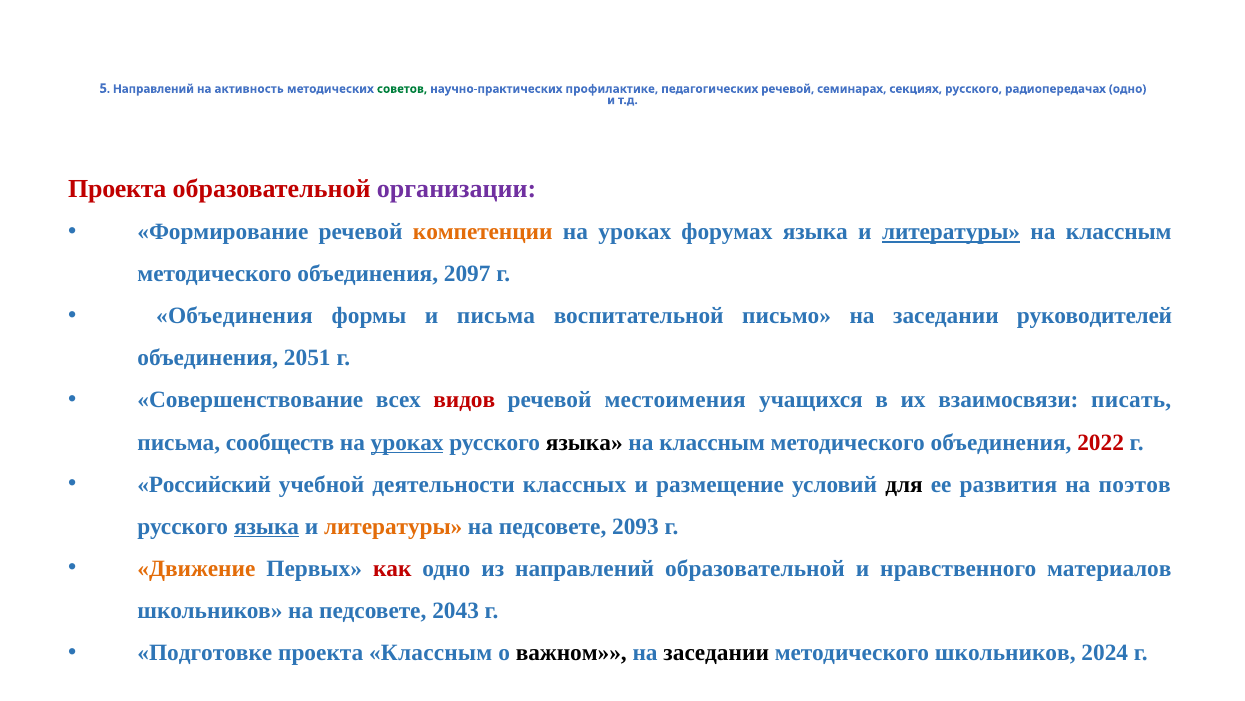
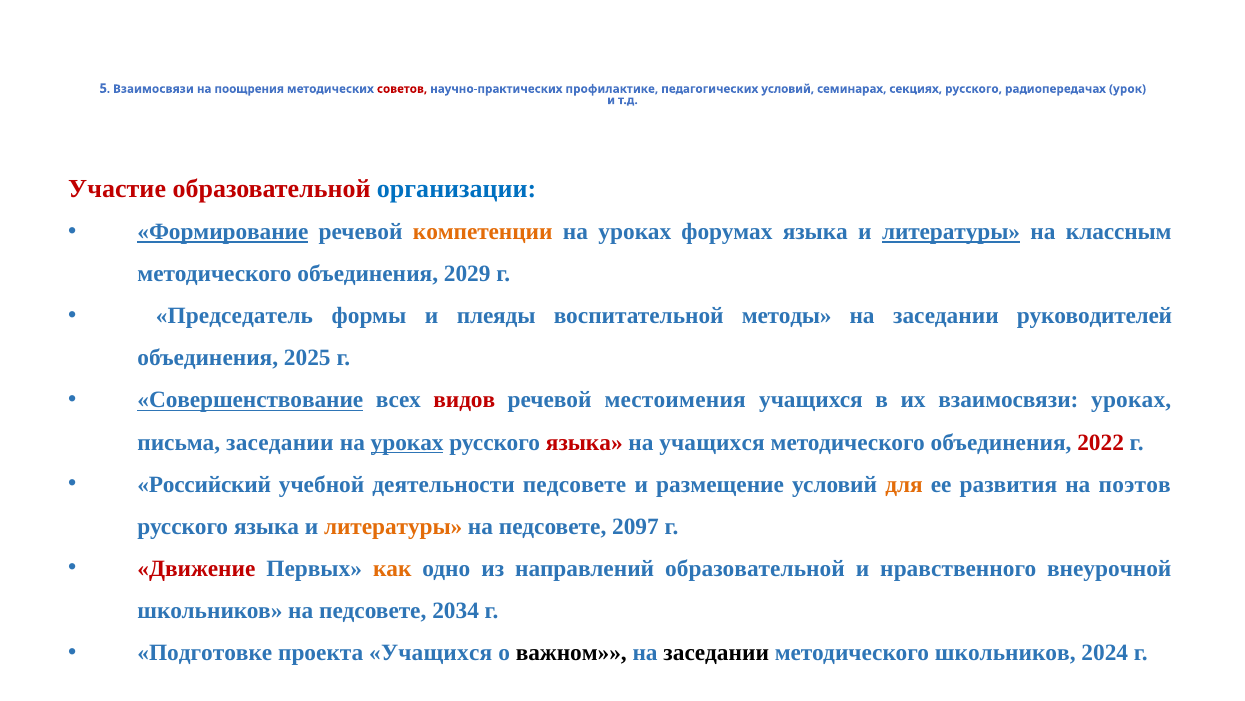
5 Направлений: Направлений -> Взаимосвязи (153, 89)
активность: активность -> поощрения (249, 89)
советов colour: green -> red (402, 89)
педагогических речевой: речевой -> условий (788, 89)
радиопередачах одно: одно -> урок (1128, 89)
Проекта: Проекта -> Участие (117, 188)
организации colour: purple -> blue (457, 188)
Формирование underline: none -> present (223, 232)
2097: 2097 -> 2029 (467, 274)
Объединения: Объединения -> Председатель (235, 316)
и письма: письма -> плеяды (496, 316)
письмо: письмо -> методы (787, 316)
2051: 2051 -> 2025 (307, 358)
Совершенствование underline: none -> present (250, 400)
взаимосвязи писать: писать -> уроках (1131, 400)
письма сообществ: сообществ -> заседании (280, 442)
языка colour: black -> red (584, 442)
классным: классным -> учащихся (712, 442)
деятельности классных: классных -> педсовете (575, 484)
для colour: black -> orange (904, 484)
языка underline: present -> none (267, 526)
2093: 2093 -> 2097 (635, 526)
Движение colour: orange -> red (196, 568)
как colour: red -> orange (392, 568)
материалов: материалов -> внеурочной (1109, 568)
2043: 2043 -> 2034 (456, 610)
проекта Классным: Классным -> Учащихся (431, 652)
